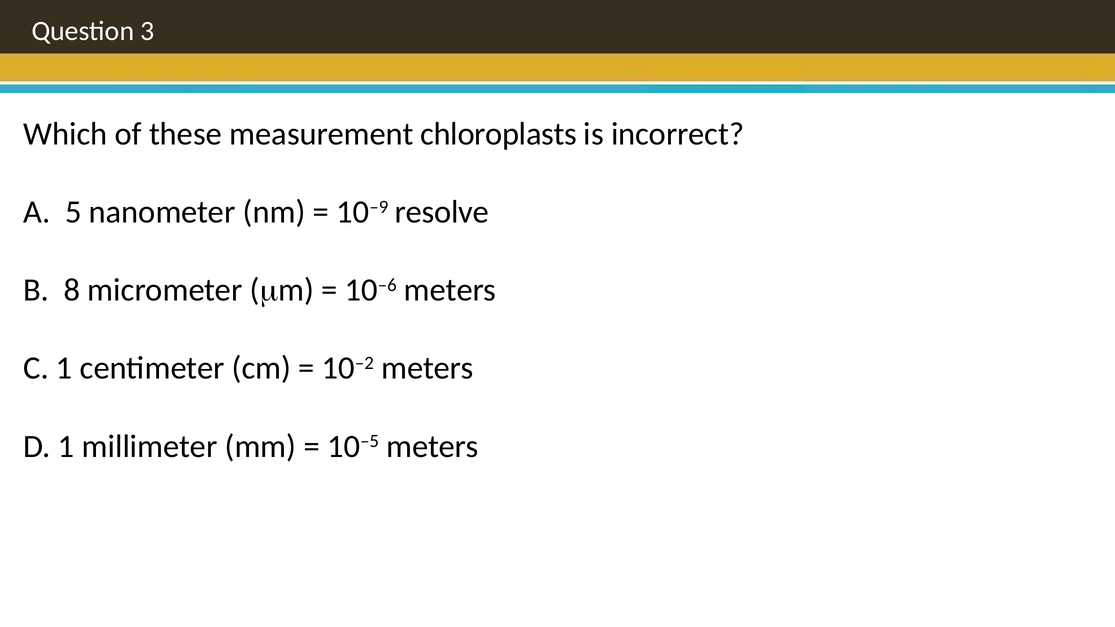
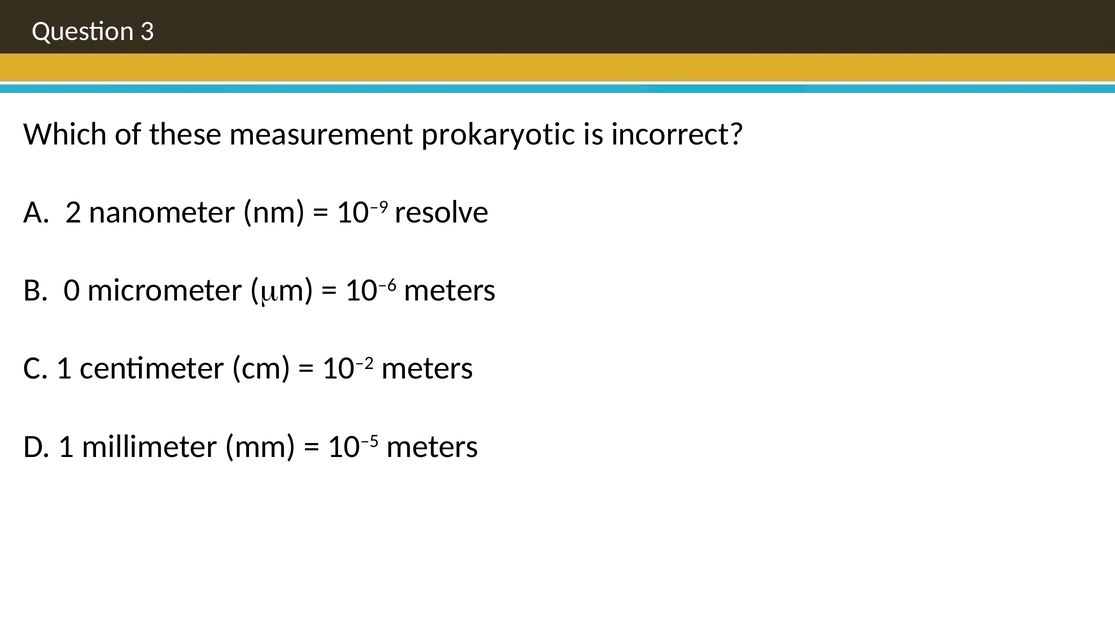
chloroplasts: chloroplasts -> prokaryotic (498, 134)
5: 5 -> 2 (73, 212)
8: 8 -> 0 (72, 290)
